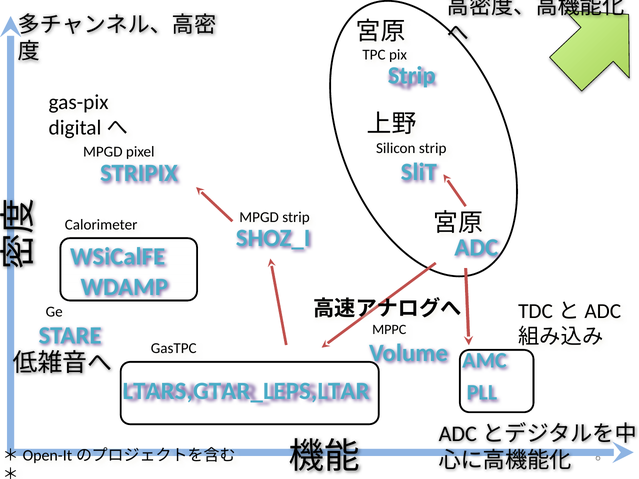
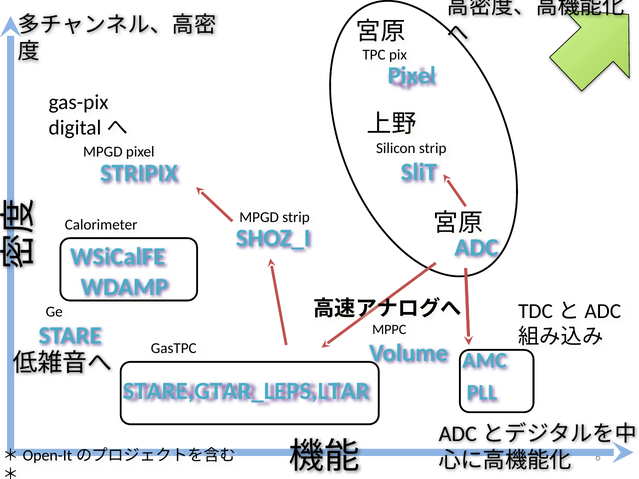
Strip: Strip -> Pixel (412, 76)
LTARS,GTAR_LEPS,LTAR: LTARS,GTAR_LEPS,LTAR -> STARE,GTAR_LEPS,LTAR (246, 391)
